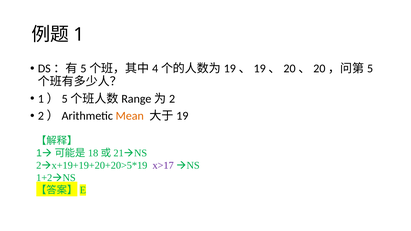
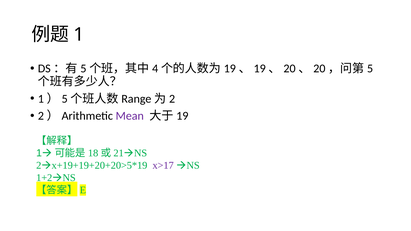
Mean colour: orange -> purple (130, 116)
